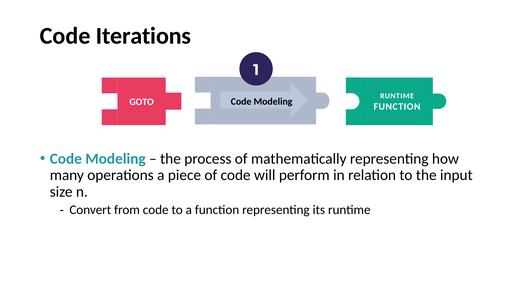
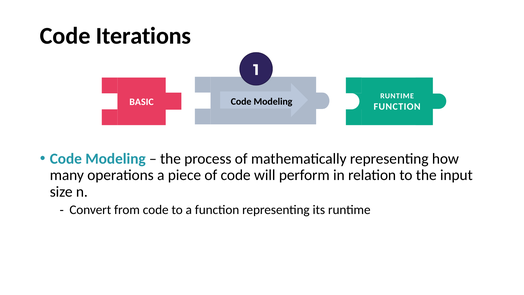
GOTO: GOTO -> BASIC (142, 102)
